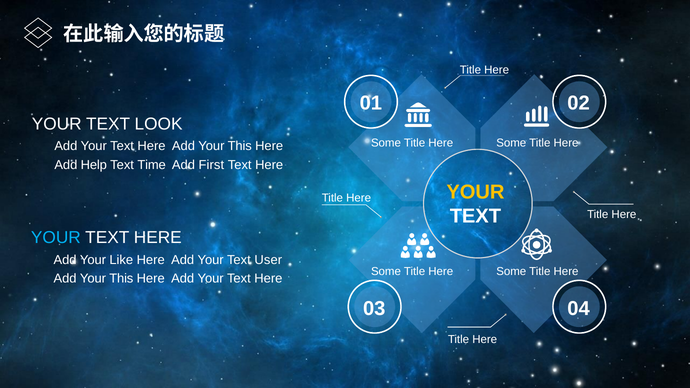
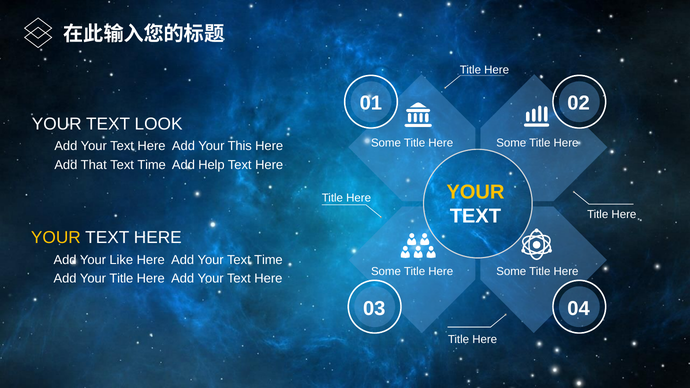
Help: Help -> That (94, 165)
First: First -> Help (211, 165)
YOUR colour: light blue -> yellow (56, 238)
Your Text User: User -> Time (268, 260)
This: This -> Title (121, 279)
